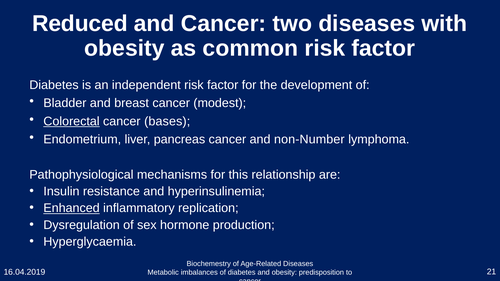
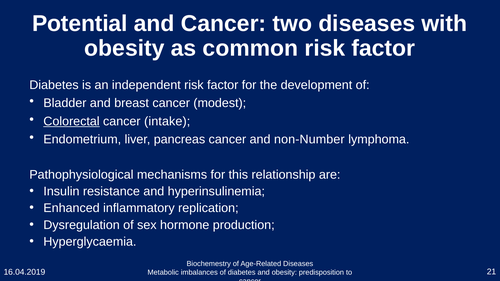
Reduced: Reduced -> Potential (80, 24)
bases: bases -> intake (167, 121)
Enhanced underline: present -> none (72, 208)
